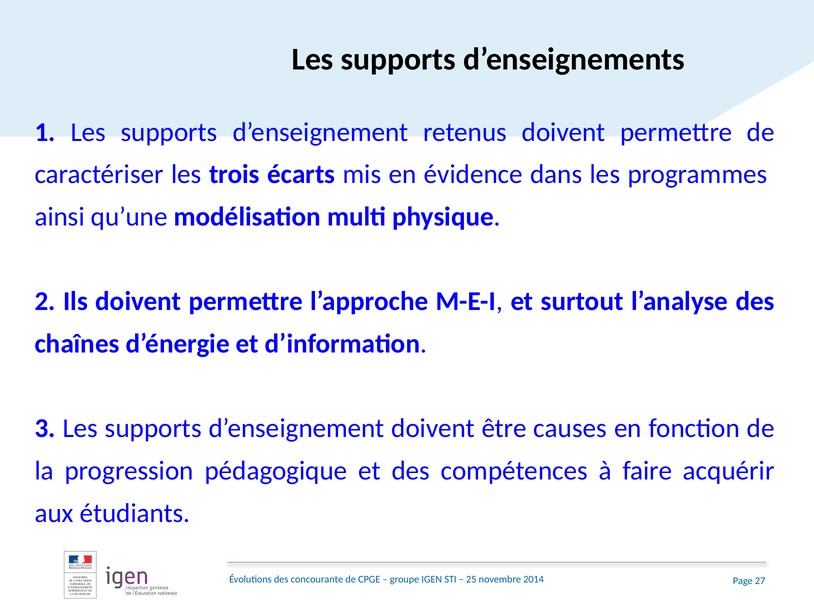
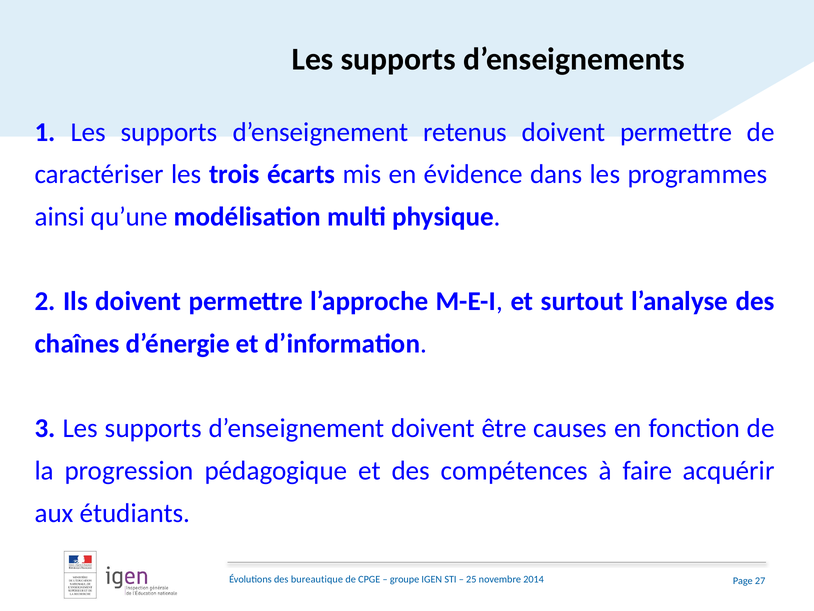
concourante: concourante -> bureautique (317, 579)
